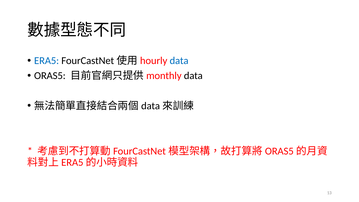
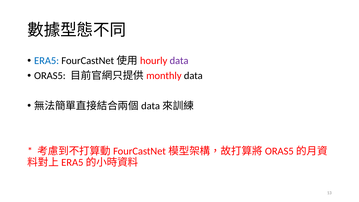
data colour: blue -> purple (179, 61)
